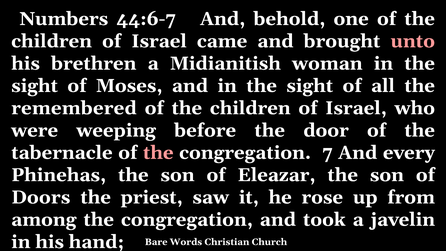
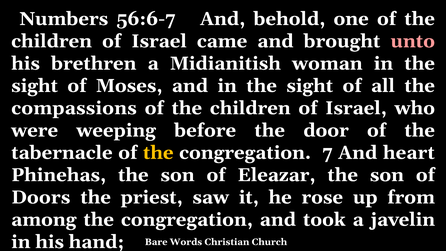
44:6-7: 44:6-7 -> 56:6-7 (146, 19)
remembered: remembered -> compassions (74, 108)
the colour: pink -> yellow (158, 153)
every: every -> heart (409, 153)
